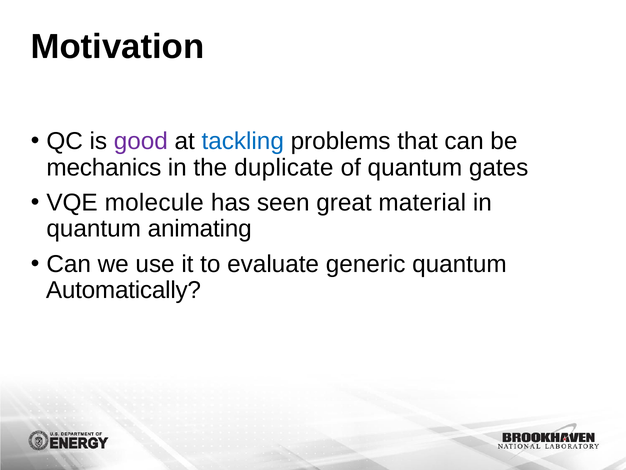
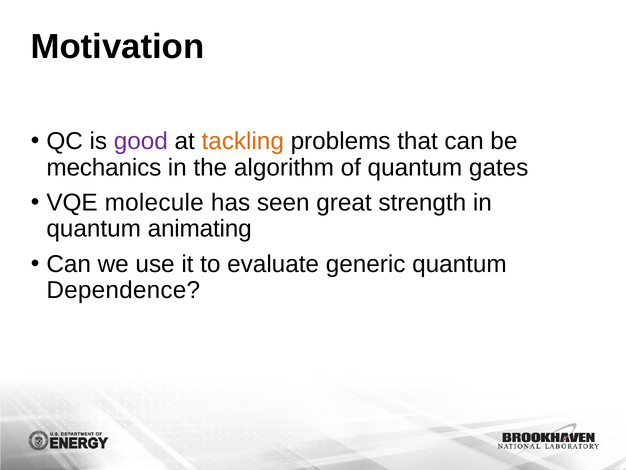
tackling colour: blue -> orange (243, 141)
duplicate: duplicate -> algorithm (284, 167)
material: material -> strength (422, 202)
Automatically: Automatically -> Dependence (123, 290)
